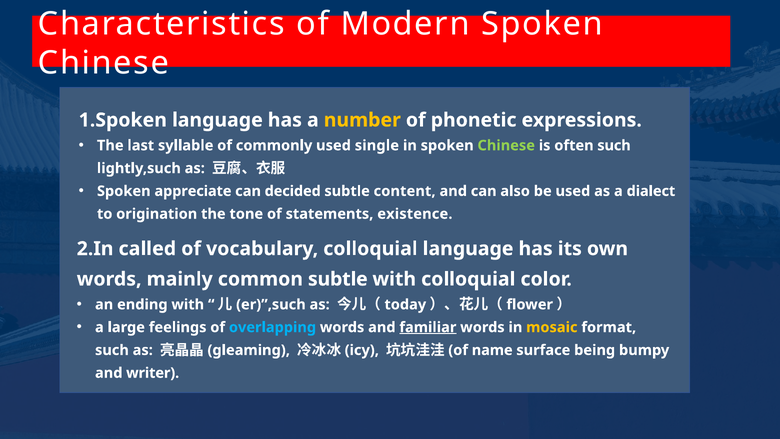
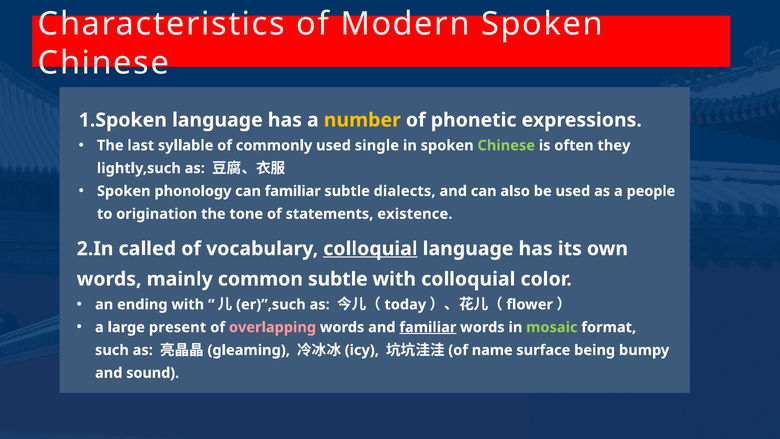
often such: such -> they (614, 145)
appreciate: appreciate -> phonology (193, 191)
can decided: decided -> familiar (293, 191)
content: content -> dialects (405, 191)
dialect: dialect -> people (651, 191)
colloquial underline: none -> present (370, 249)
feelings: feelings -> present (178, 327)
overlapping colour: light blue -> pink (272, 327)
mosaic colour: yellow -> light green (552, 327)
writer: writer -> sound (153, 373)
